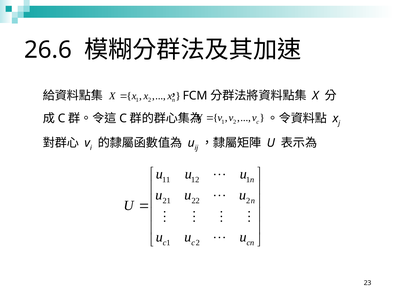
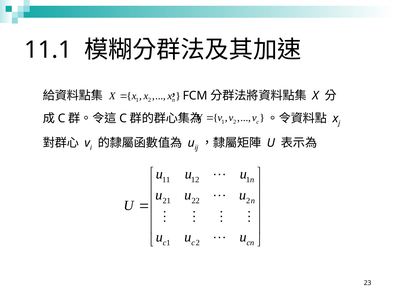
26.6: 26.6 -> 11.1 (48, 50)
